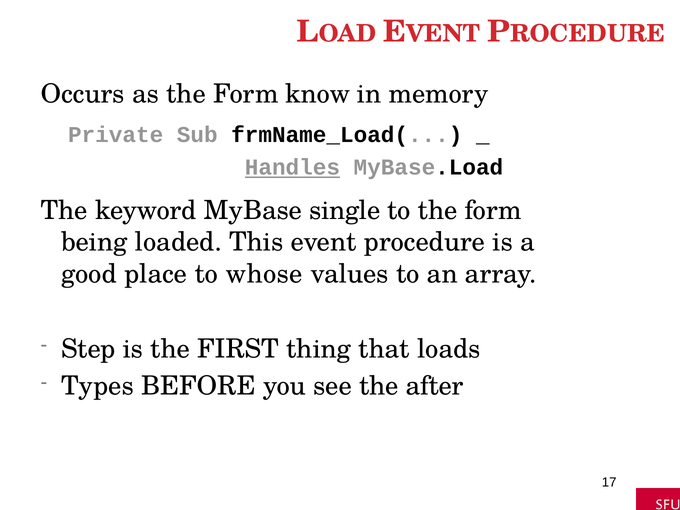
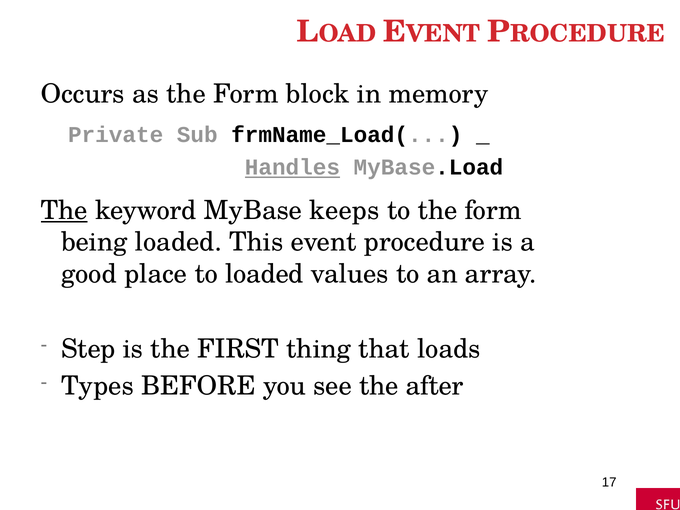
know: know -> block (318, 94)
The underline: none -> present (64, 210)
single: single -> keeps (345, 210)
to whose: whose -> loaded (264, 274)
